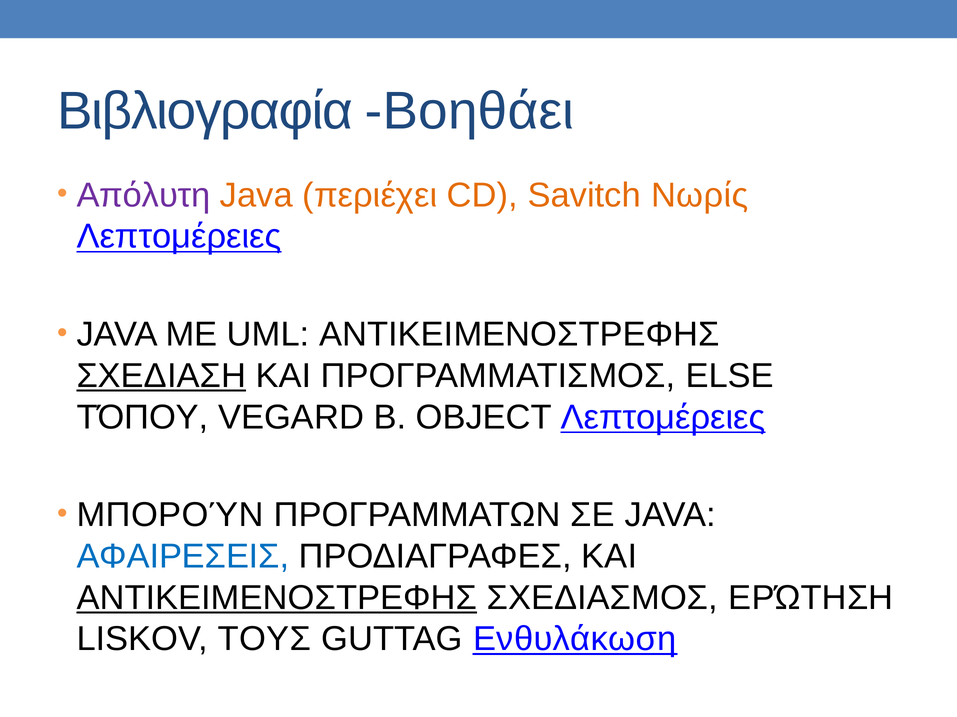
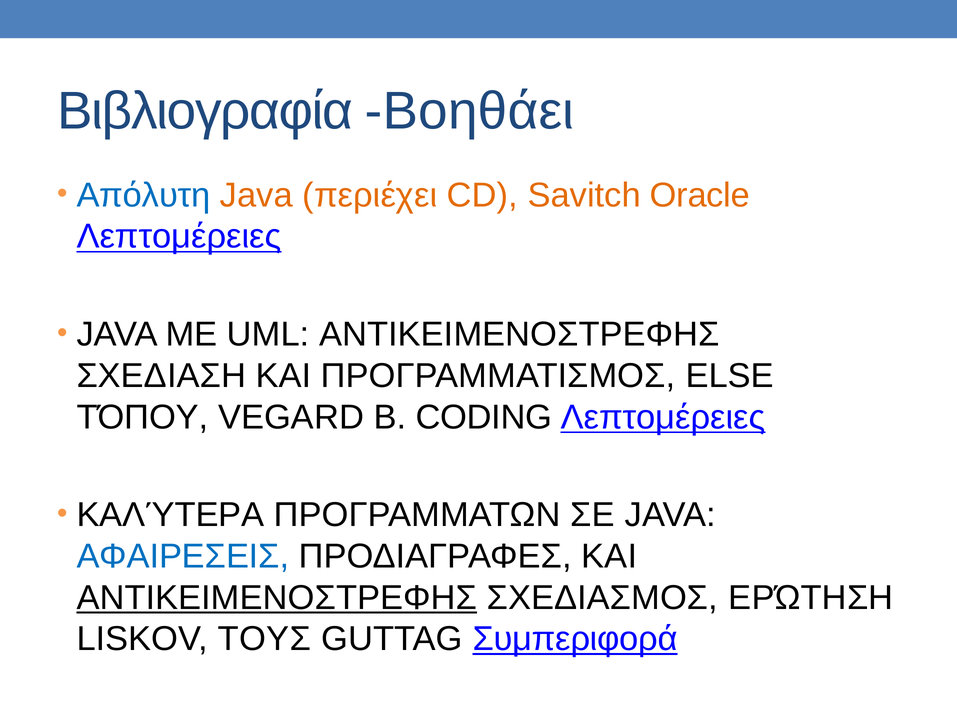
Απόλυτη colour: purple -> blue (143, 195)
Νωρίς: Νωρίς -> Oracle (700, 195)
ΣΧΕΔΙΑΣΗ underline: present -> none (161, 376)
OBJECT: OBJECT -> CODING (484, 418)
ΜΠΟΡΟΎΝ: ΜΠΟΡΟΎΝ -> ΚΑΛΎΤΕΡΑ (170, 515)
Ενθυλάκωση: Ενθυλάκωση -> Συμπεριφορά (575, 640)
